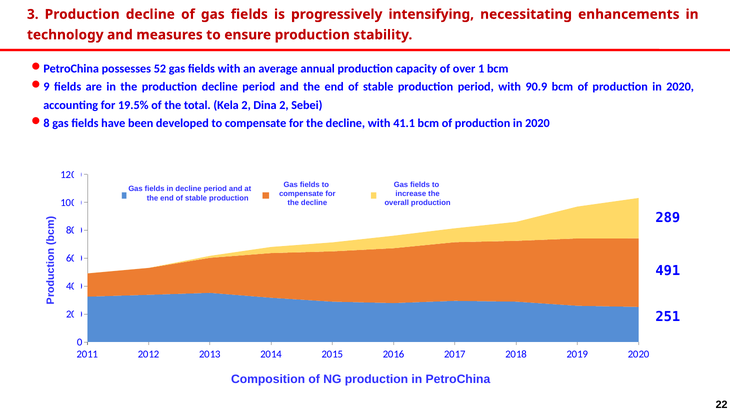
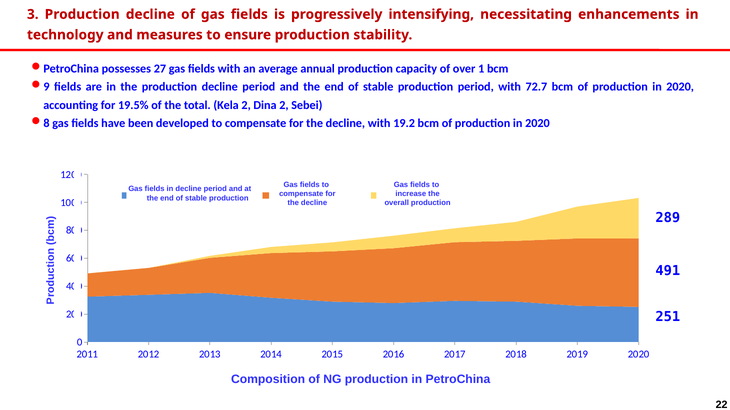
52: 52 -> 27 (160, 69)
90.9: 90.9 -> 72.7 (536, 87)
41.1: 41.1 -> 19.2 (404, 124)
